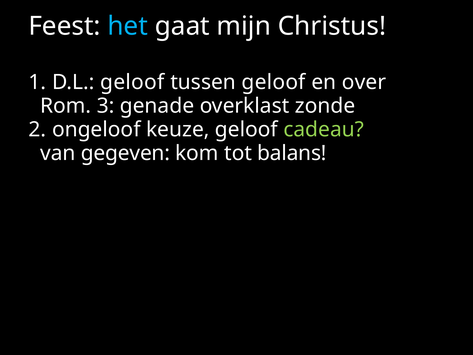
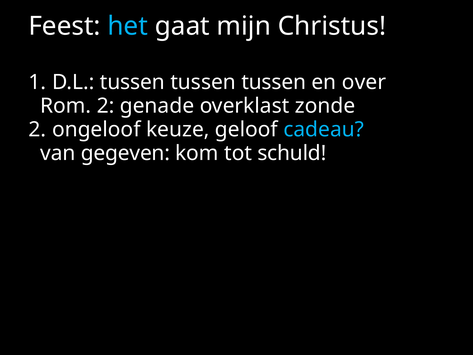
D.L geloof: geloof -> tussen (132, 82)
geloof: geloof -> tussen (274, 82)
Rom 3: 3 -> 2 (106, 106)
cadeau colour: light green -> light blue (324, 130)
balans: balans -> schuld (292, 153)
